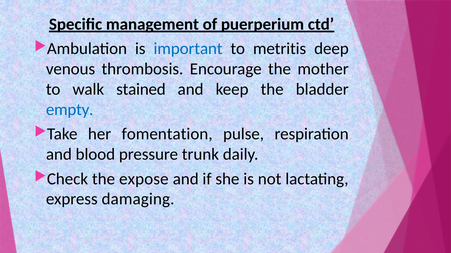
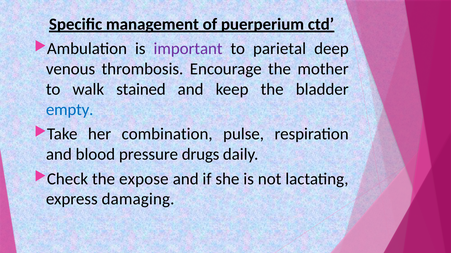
important colour: blue -> purple (188, 49)
metritis: metritis -> parietal (280, 49)
fomentation: fomentation -> combination (167, 134)
trunk: trunk -> drugs (201, 155)
